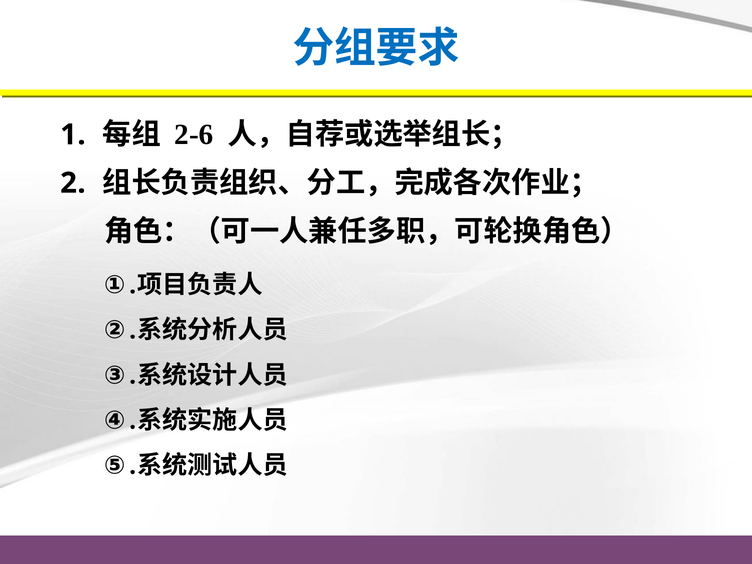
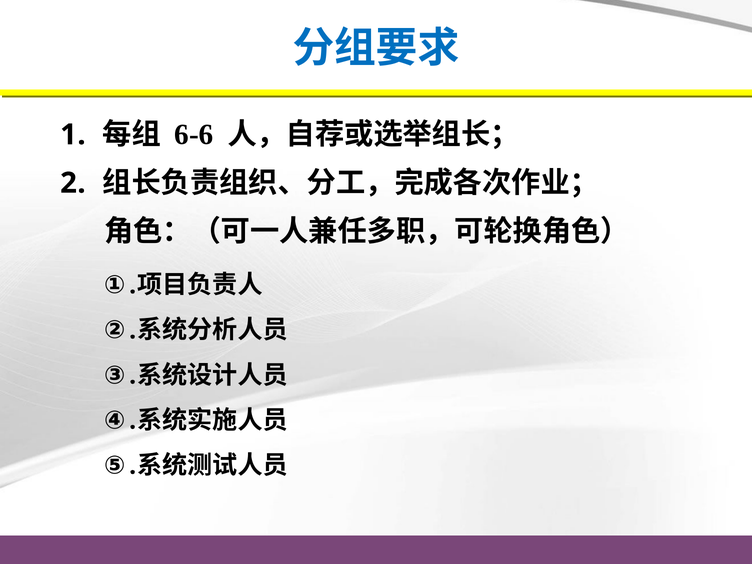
2-6: 2-6 -> 6-6 (194, 135)
